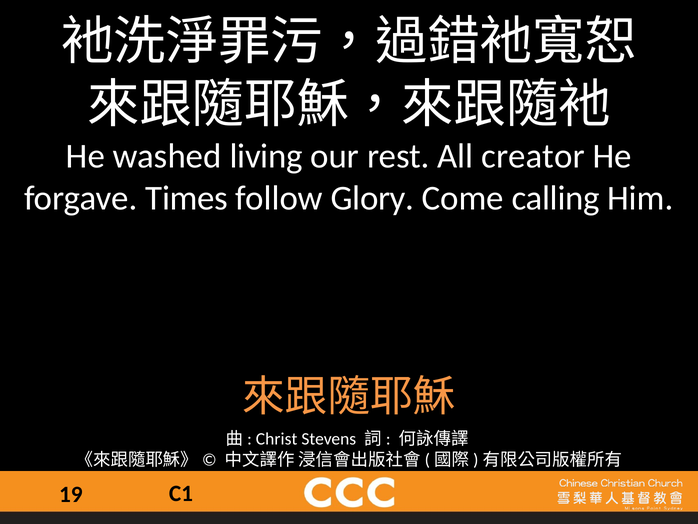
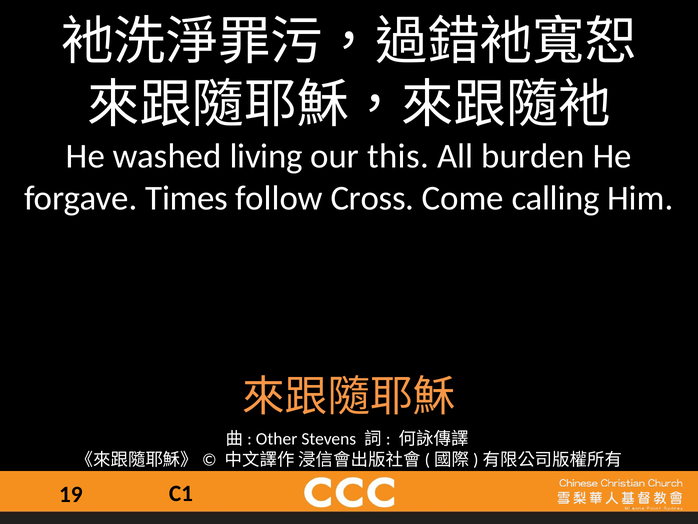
rest: rest -> this (398, 156)
creator: creator -> burden (533, 156)
Glory: Glory -> Cross (372, 198)
Christ: Christ -> Other (277, 438)
